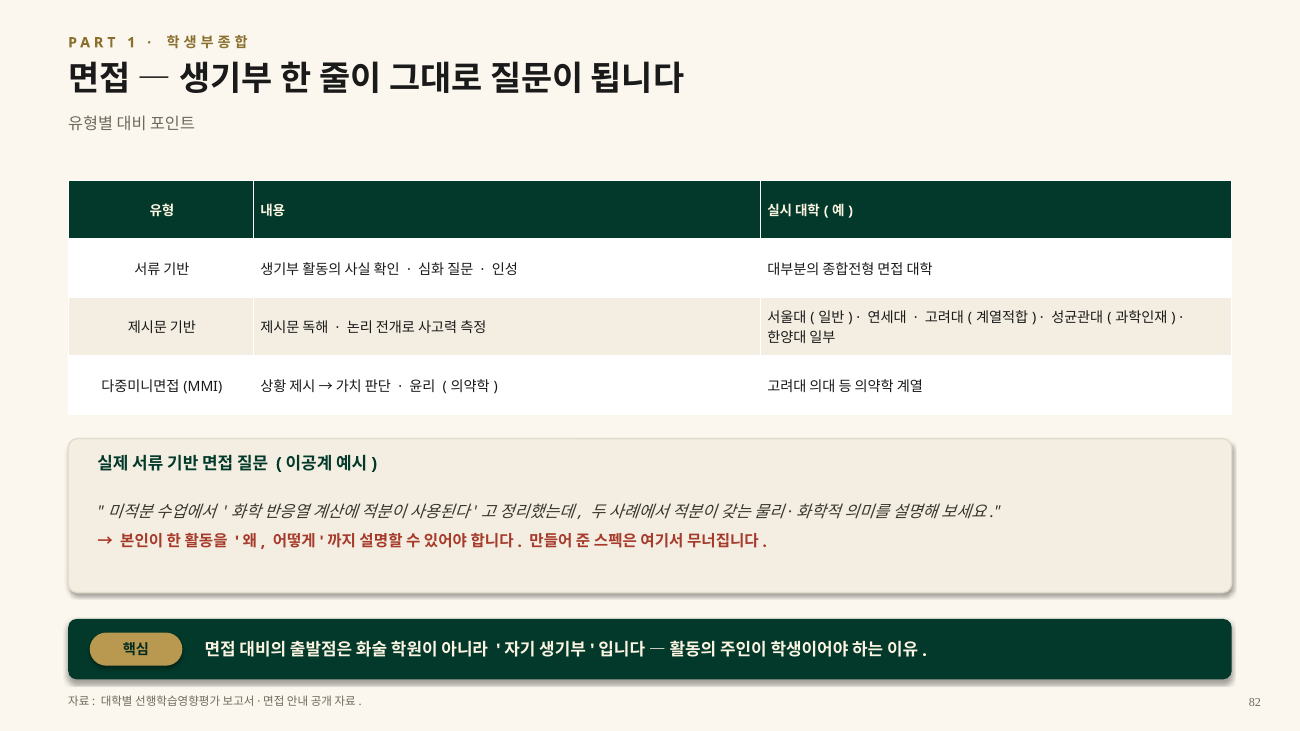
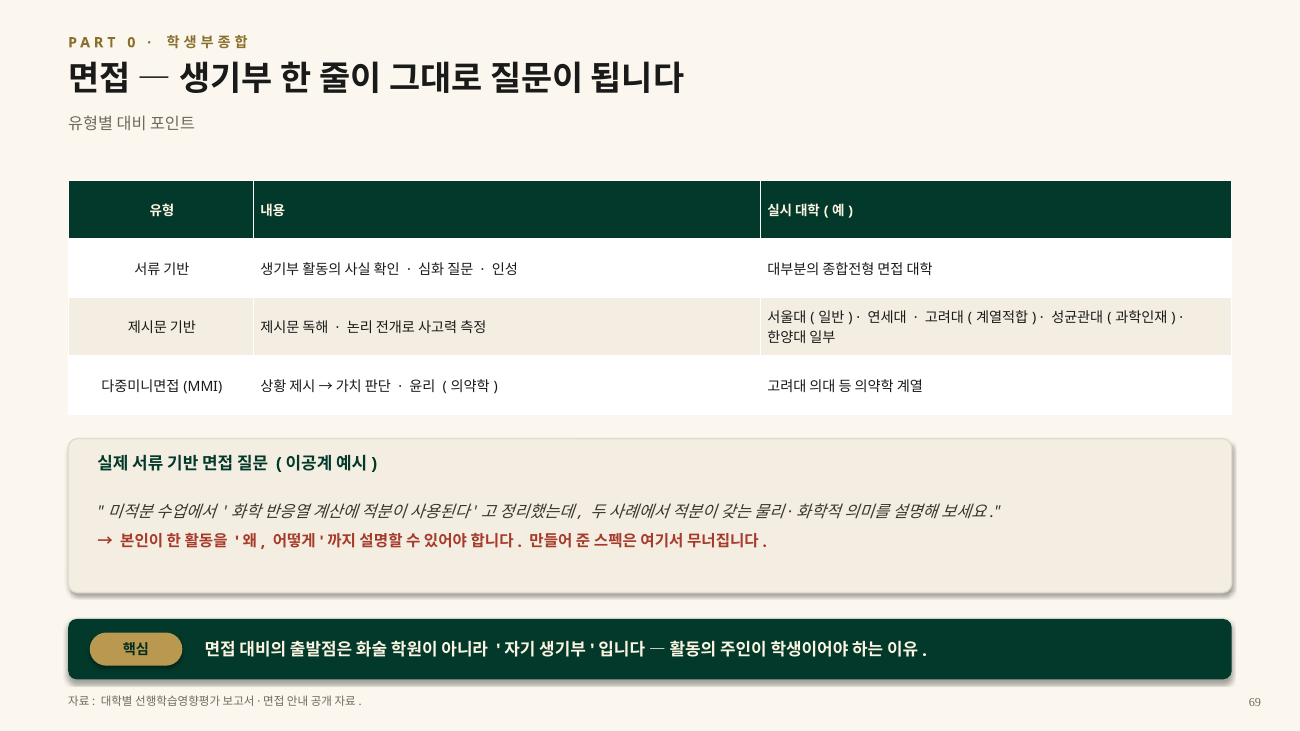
1: 1 -> 0 (131, 43)
82: 82 -> 69 (1255, 702)
